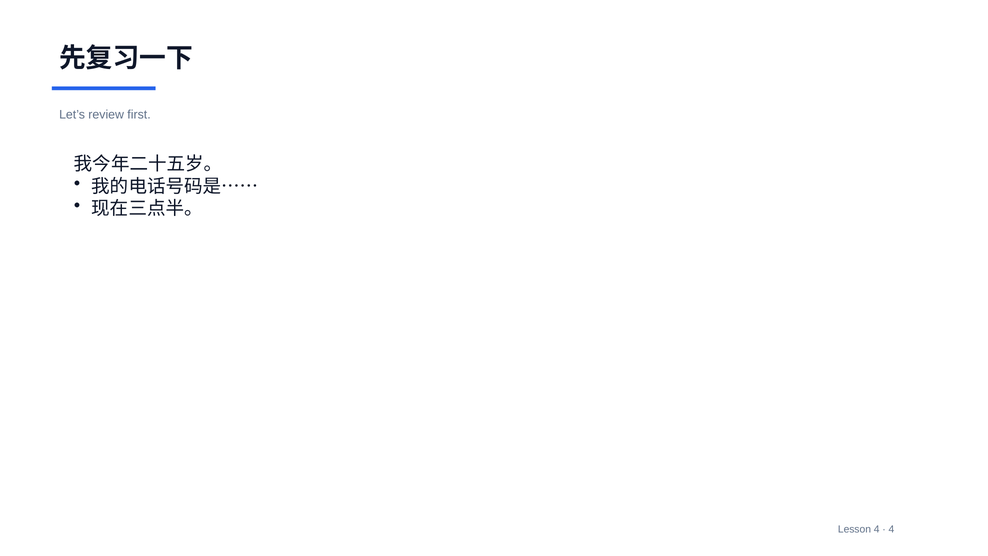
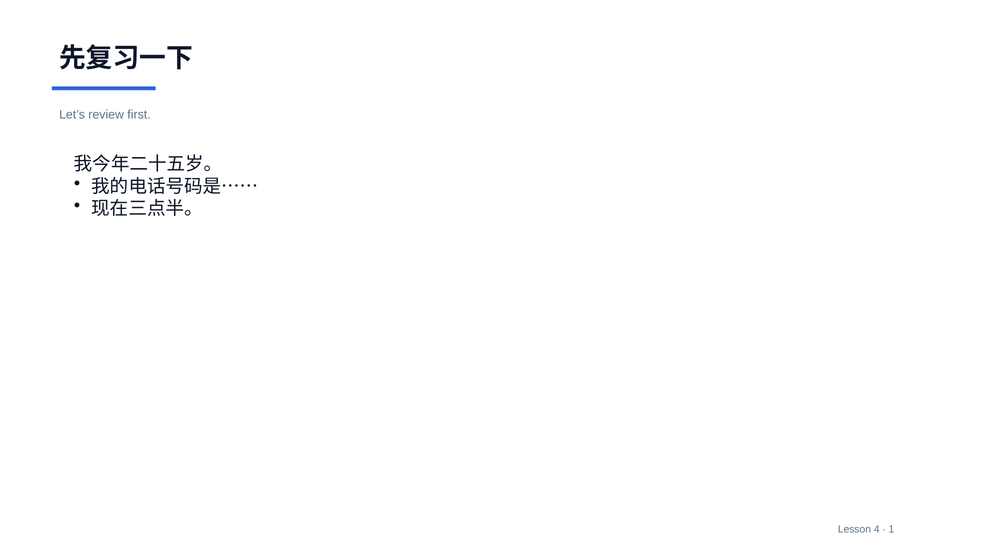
4: 4 -> 1 (891, 529)
